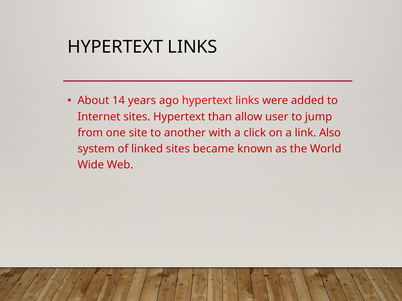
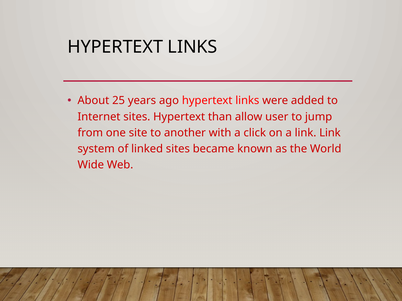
14: 14 -> 25 (119, 101)
link Also: Also -> Link (330, 133)
